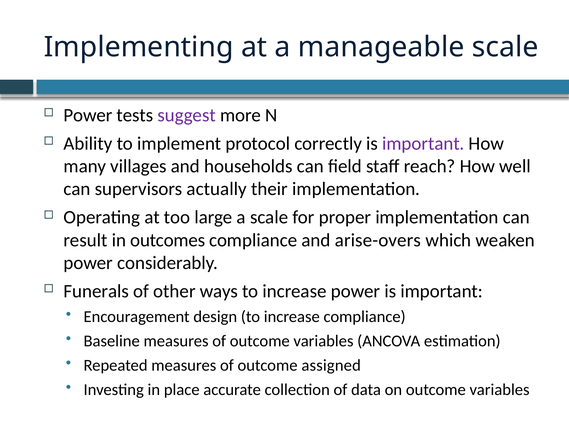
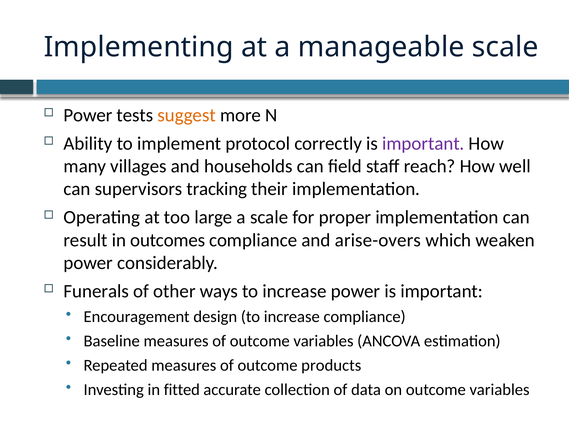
suggest colour: purple -> orange (187, 115)
actually: actually -> tracking (217, 189)
assigned: assigned -> products (331, 365)
place: place -> fitted (182, 389)
